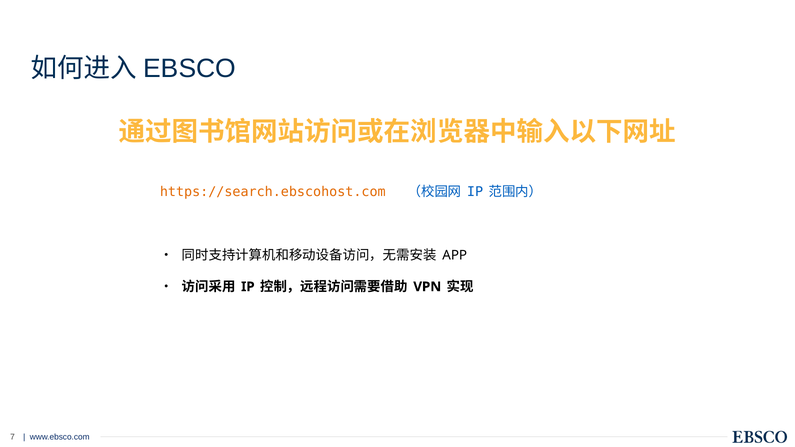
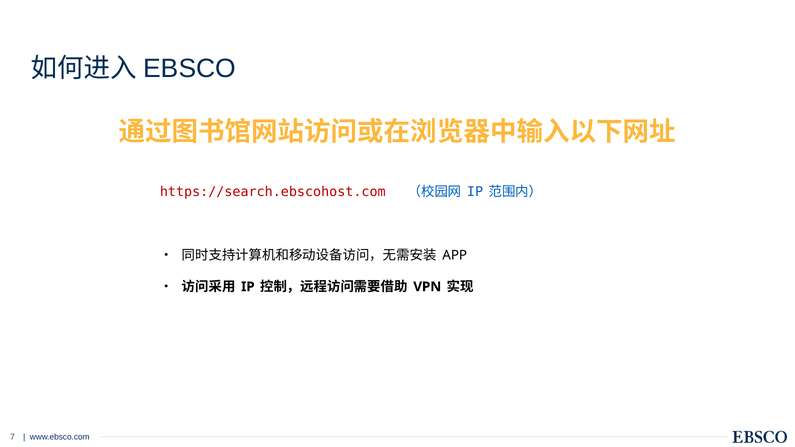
https://search.ebscohost.com colour: orange -> red (273, 192)
